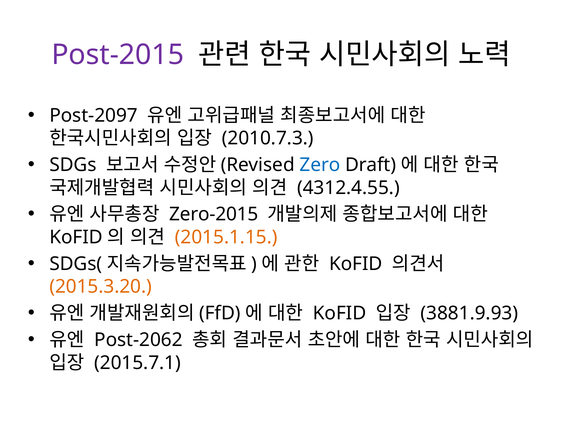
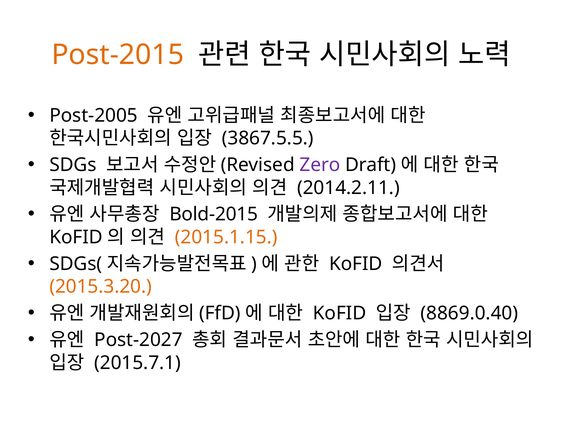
Post-2015 colour: purple -> orange (118, 55)
Post-2097: Post-2097 -> Post-2005 (94, 115)
2010.7.3: 2010.7.3 -> 3867.5.5 (268, 138)
Zero colour: blue -> purple (320, 165)
4312.4.55: 4312.4.55 -> 2014.2.11 (348, 188)
Zero-2015: Zero-2015 -> Bold-2015 (214, 214)
3881.9.93: 3881.9.93 -> 8869.0.40 (469, 313)
Post-2062: Post-2062 -> Post-2027 (138, 339)
